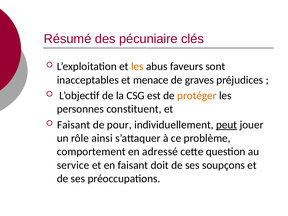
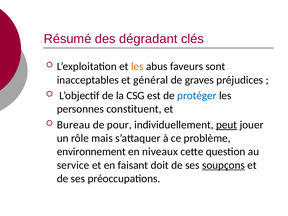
pécuniaire: pécuniaire -> dégradant (148, 39)
menace: menace -> général (151, 80)
protéger colour: orange -> blue (197, 96)
Faisant: Faisant -> Bureau (74, 125)
ainsi: ainsi -> mais (102, 138)
comportement: comportement -> environnement (91, 152)
adressé: adressé -> niveaux (160, 152)
soupçons underline: none -> present (223, 165)
